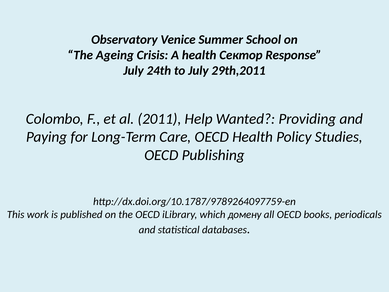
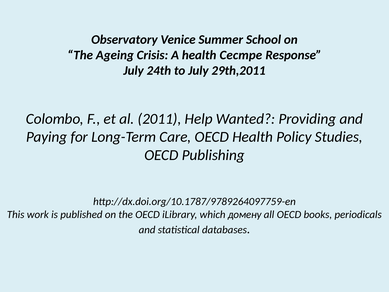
Сектор: Сектор -> Сестре (241, 55)
